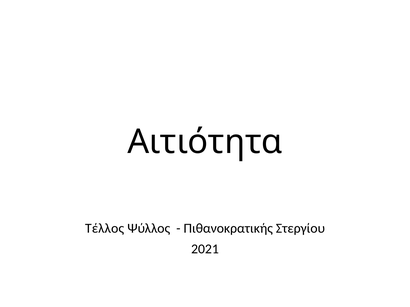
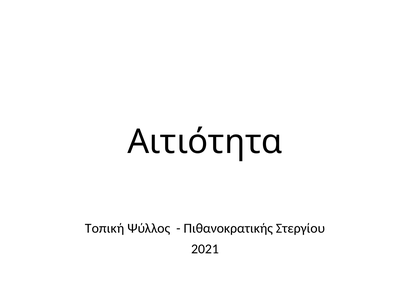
Τέλλος: Τέλλος -> Τοπική (105, 229)
